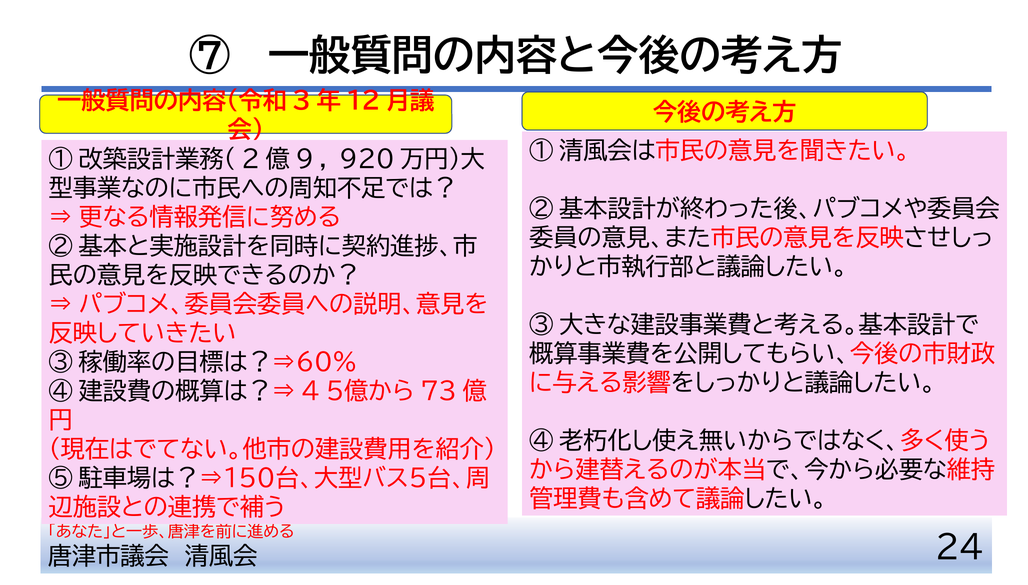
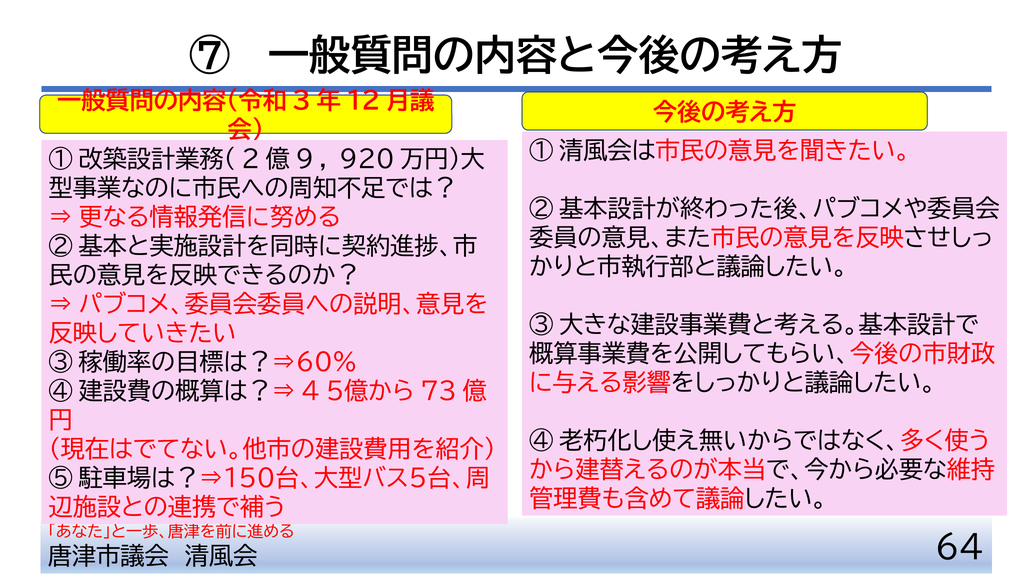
24: 24 -> 64 (960, 548)
